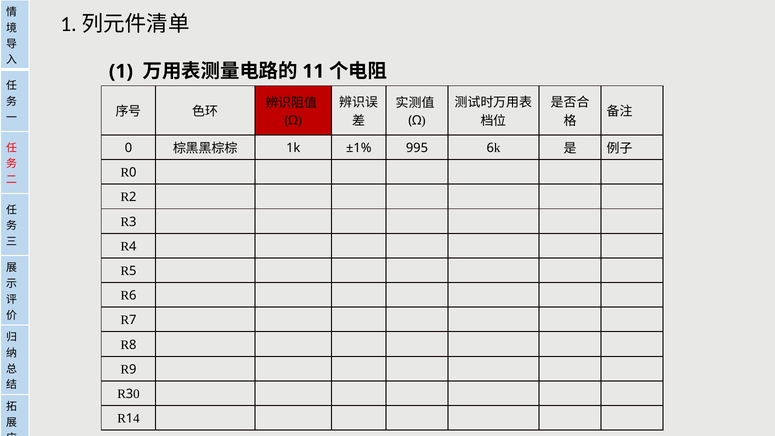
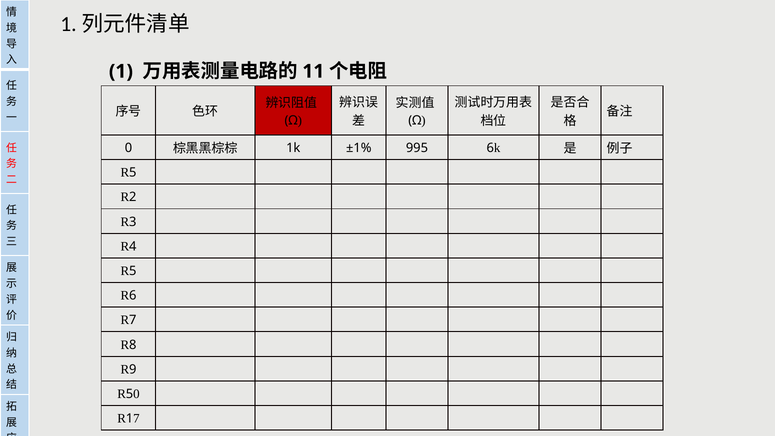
0: 0 -> 5 (133, 173)
3: 3 -> 5 (130, 394)
1 4: 4 -> 7 (136, 419)
